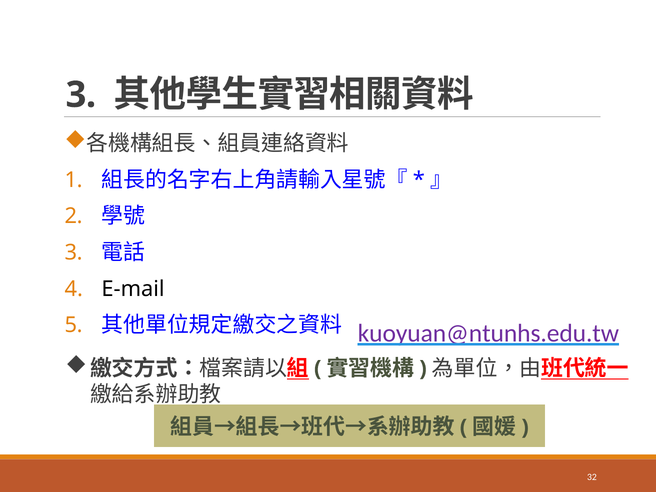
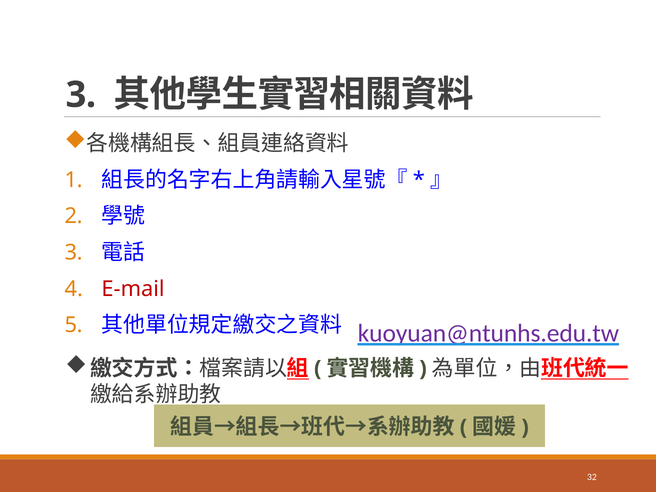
E-mail colour: black -> red (133, 289)
